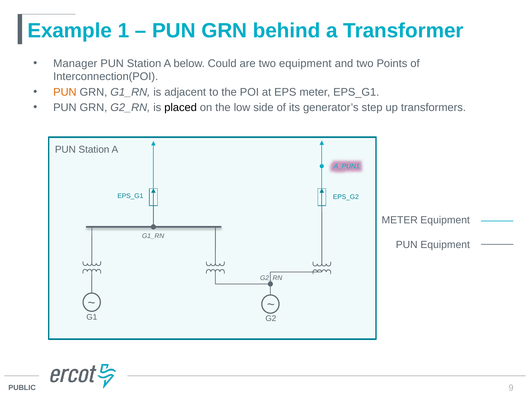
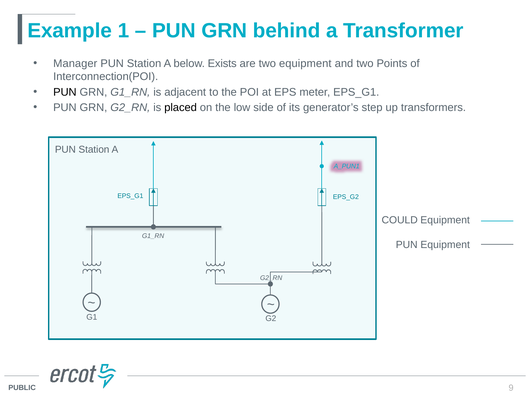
Could: Could -> Exists (222, 63)
PUN colour: orange -> black (65, 92)
METER: METER -> COULD (400, 220)
